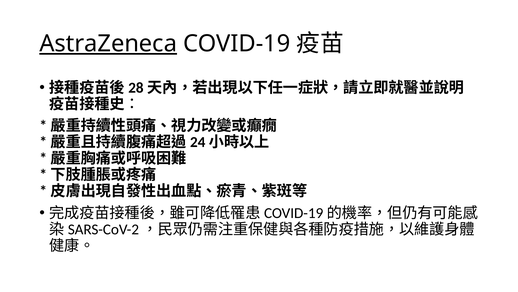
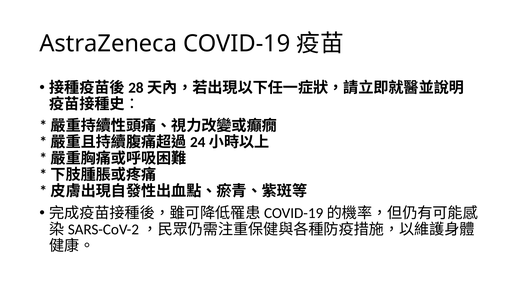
AstraZeneca underline: present -> none (108, 44)
